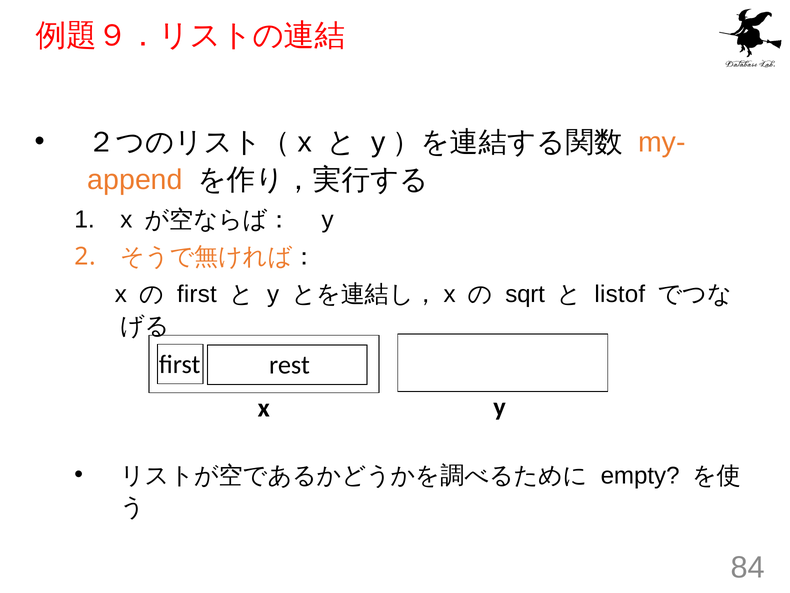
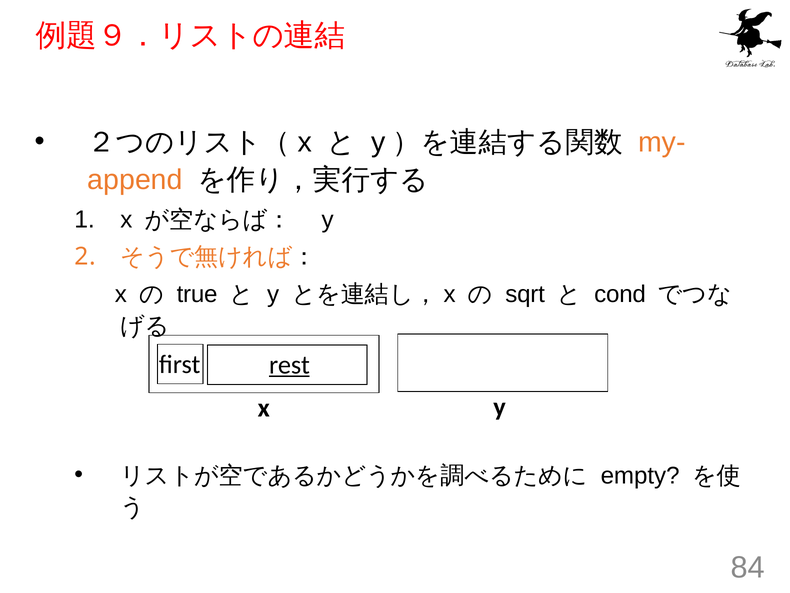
first: first -> true (197, 294)
listof: listof -> cond (620, 294)
rest underline: none -> present (289, 365)
